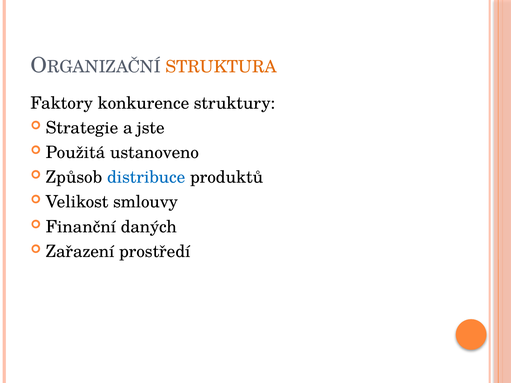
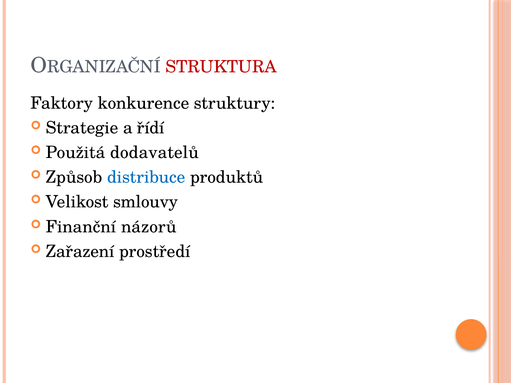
STRUKTURA colour: orange -> red (221, 67)
jste: jste -> řídí (151, 128)
ustanoveno: ustanoveno -> dodavatelů (155, 153)
daných: daných -> názorů (149, 227)
